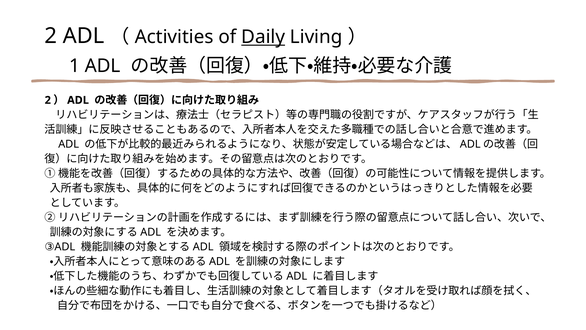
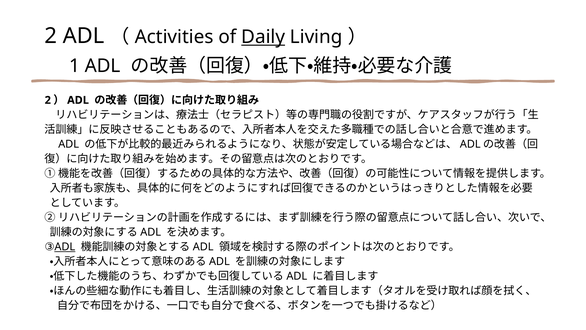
ADL underline: none -> present (65, 247)
